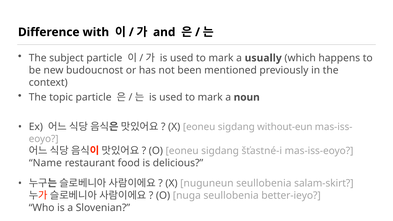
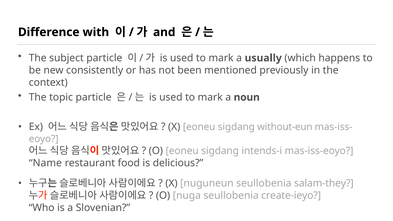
budoucnost: budoucnost -> consistently (95, 70)
šťastné-i: šťastné-i -> intends-i (262, 151)
salam-skirt: salam-skirt -> salam-they (324, 183)
better-ieyo: better-ieyo -> create-ieyo (291, 196)
